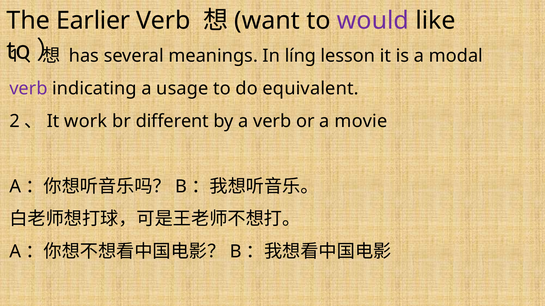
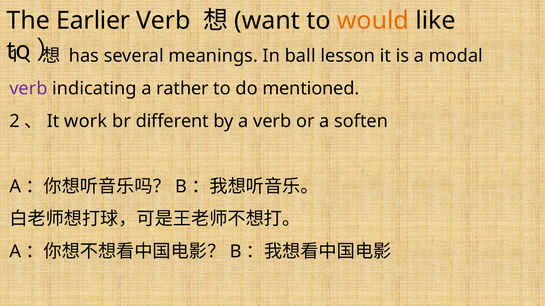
would colour: purple -> orange (373, 21)
líng: líng -> ball (300, 56)
usage: usage -> rather (182, 89)
equivalent: equivalent -> mentioned (311, 89)
movie: movie -> soften (361, 121)
